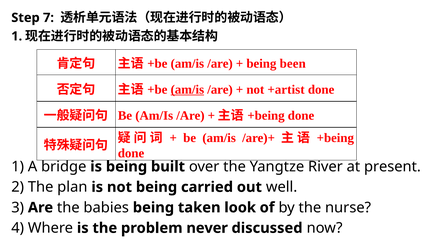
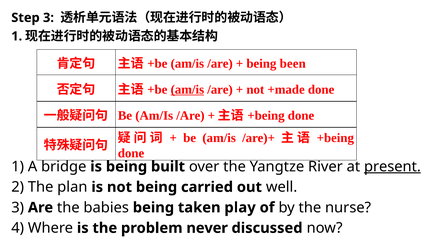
Step 7: 7 -> 3 (48, 18)
+artist: +artist -> +made (286, 89)
present underline: none -> present (392, 167)
look: look -> play (240, 208)
